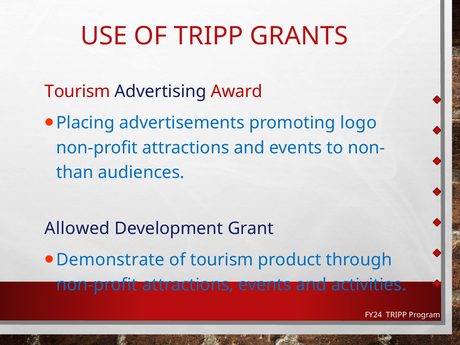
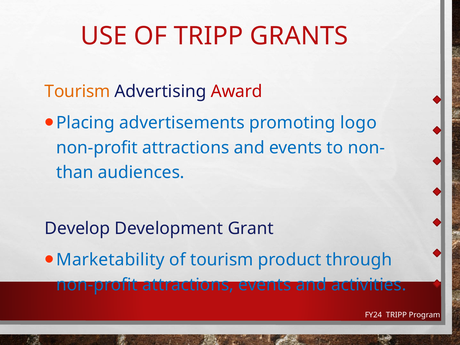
Tourism colour: red -> orange (77, 92)
Allowed: Allowed -> Develop (77, 229)
Demonstrate: Demonstrate -> Marketability (110, 260)
